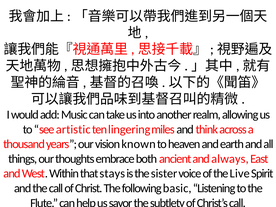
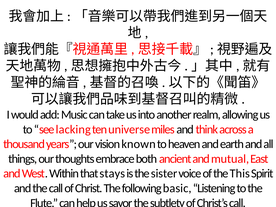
artistic: artistic -> lacking (73, 129)
lingering: lingering -> universe (129, 129)
always: always -> mutual (230, 159)
Live: Live -> This (240, 174)
